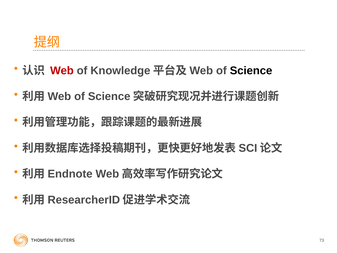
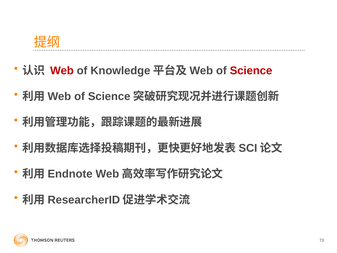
Science colour: black -> red (251, 70)
